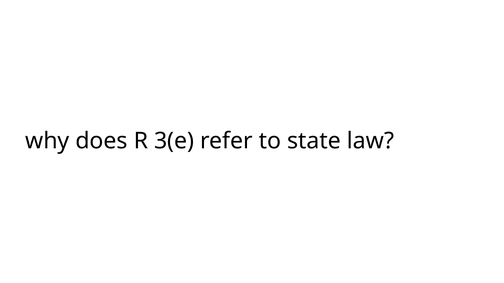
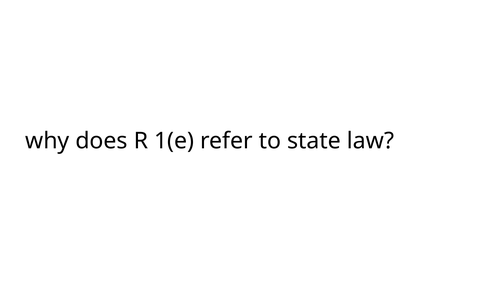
3(e: 3(e -> 1(e (174, 141)
